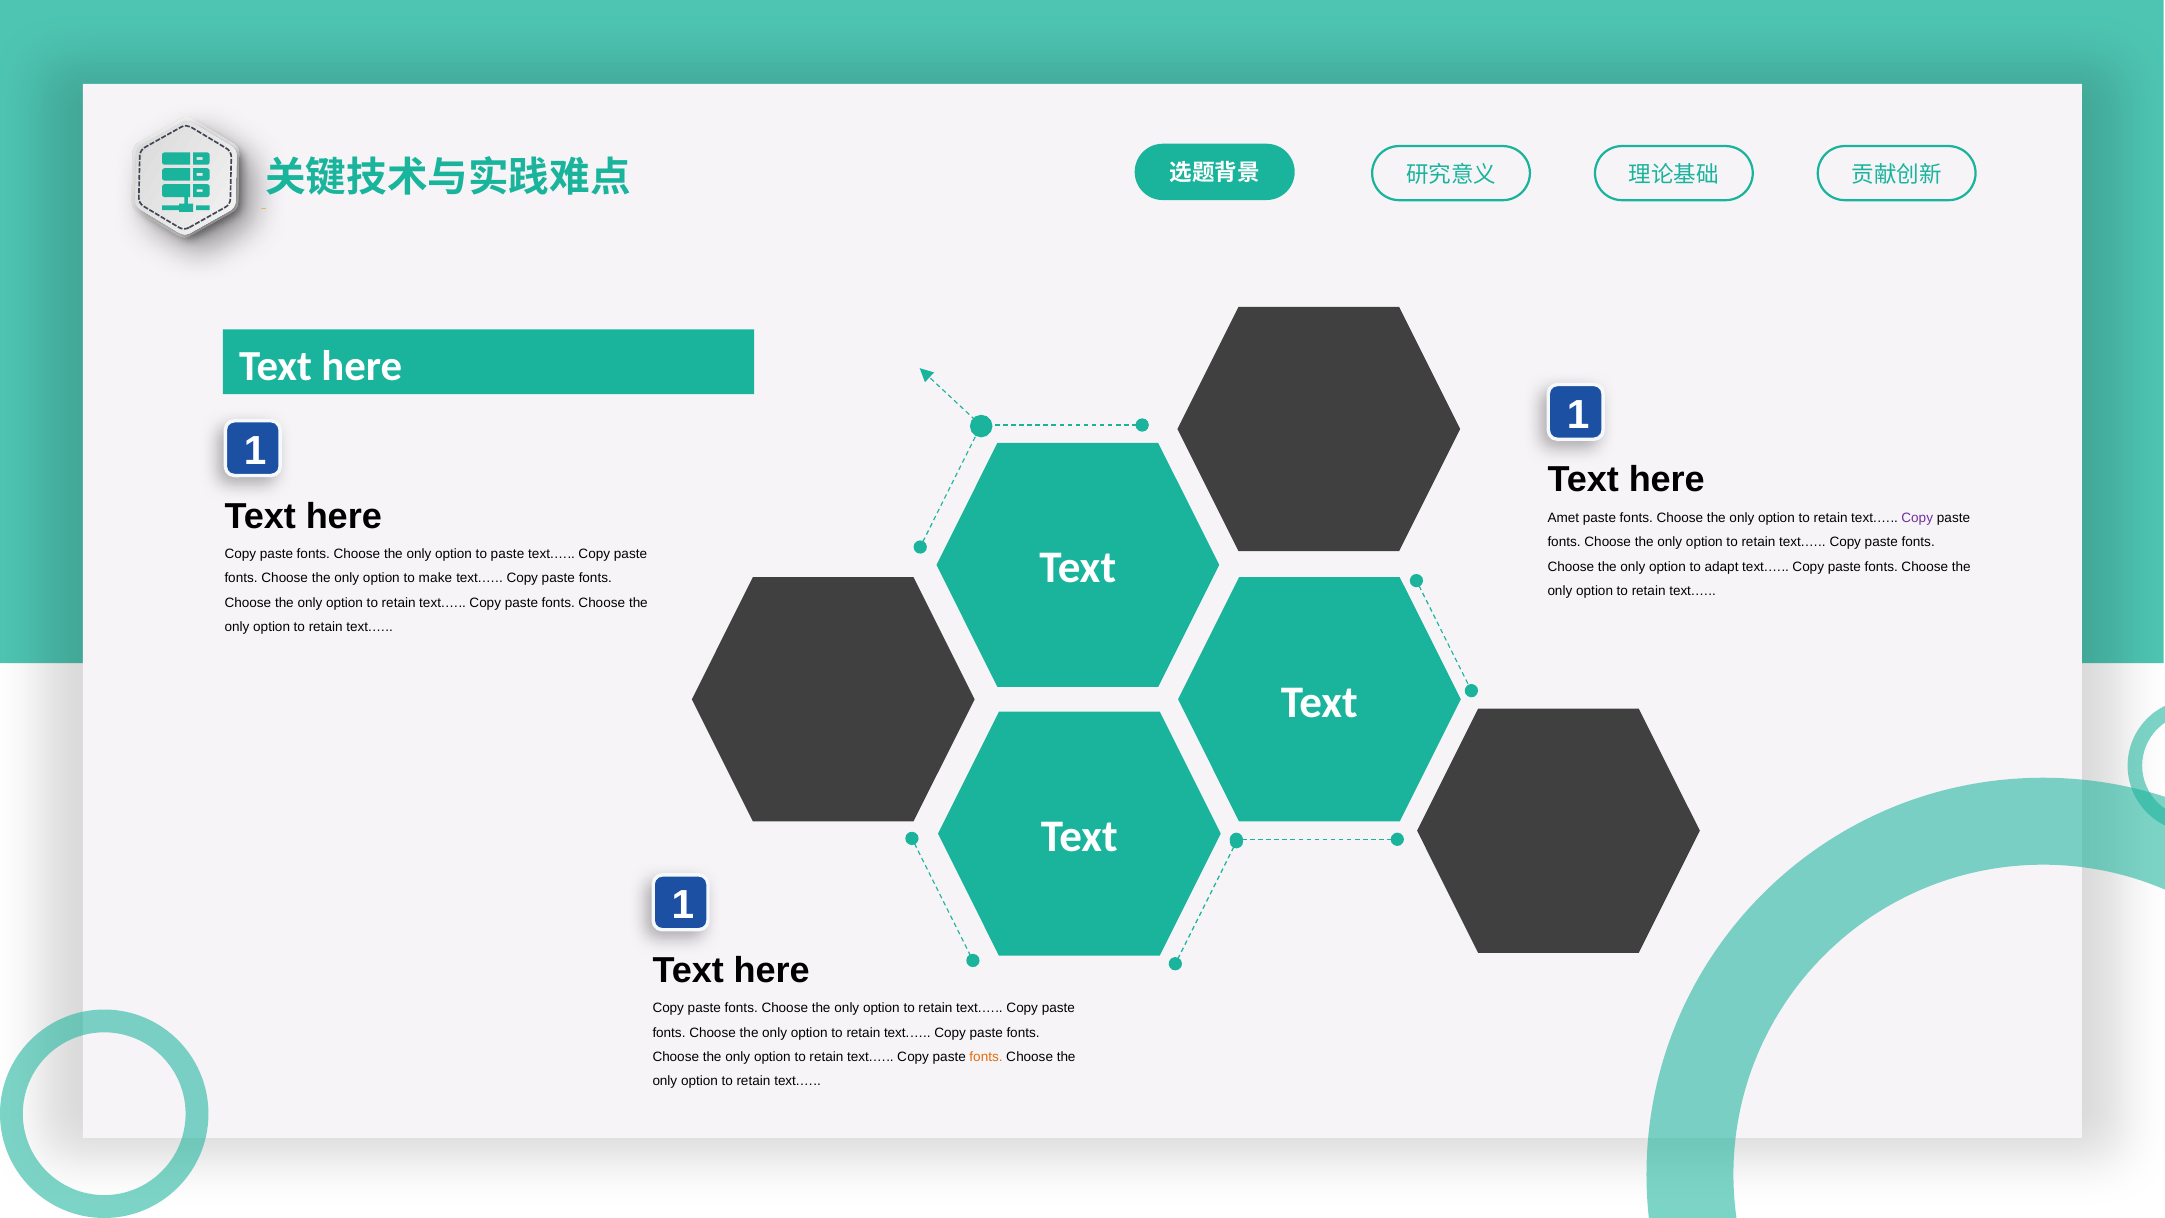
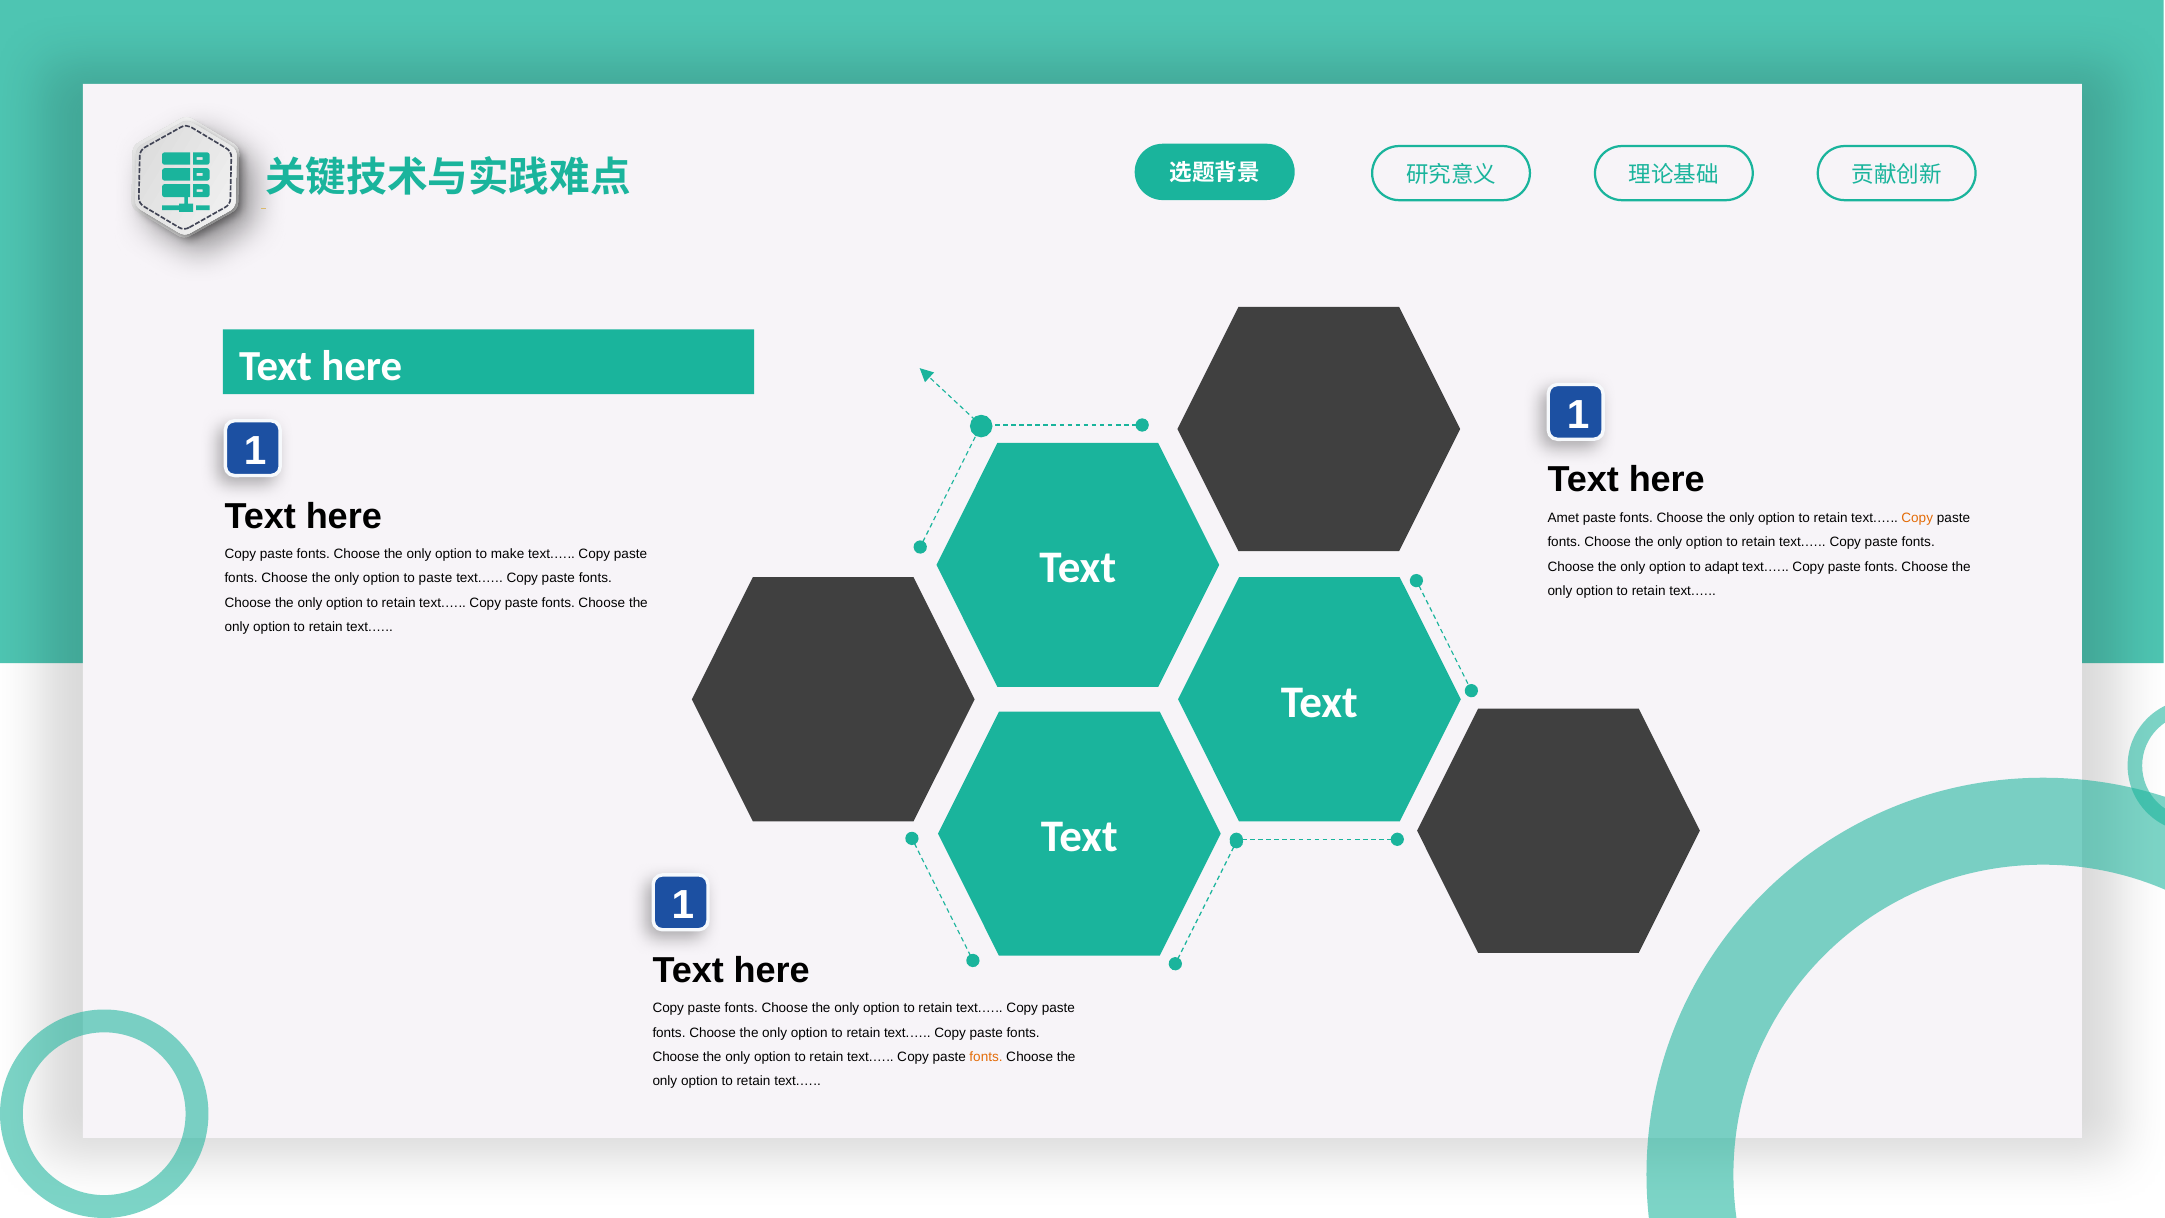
Copy colour: purple -> orange (1917, 518)
to paste: paste -> make (508, 554)
to make: make -> paste (435, 578)
